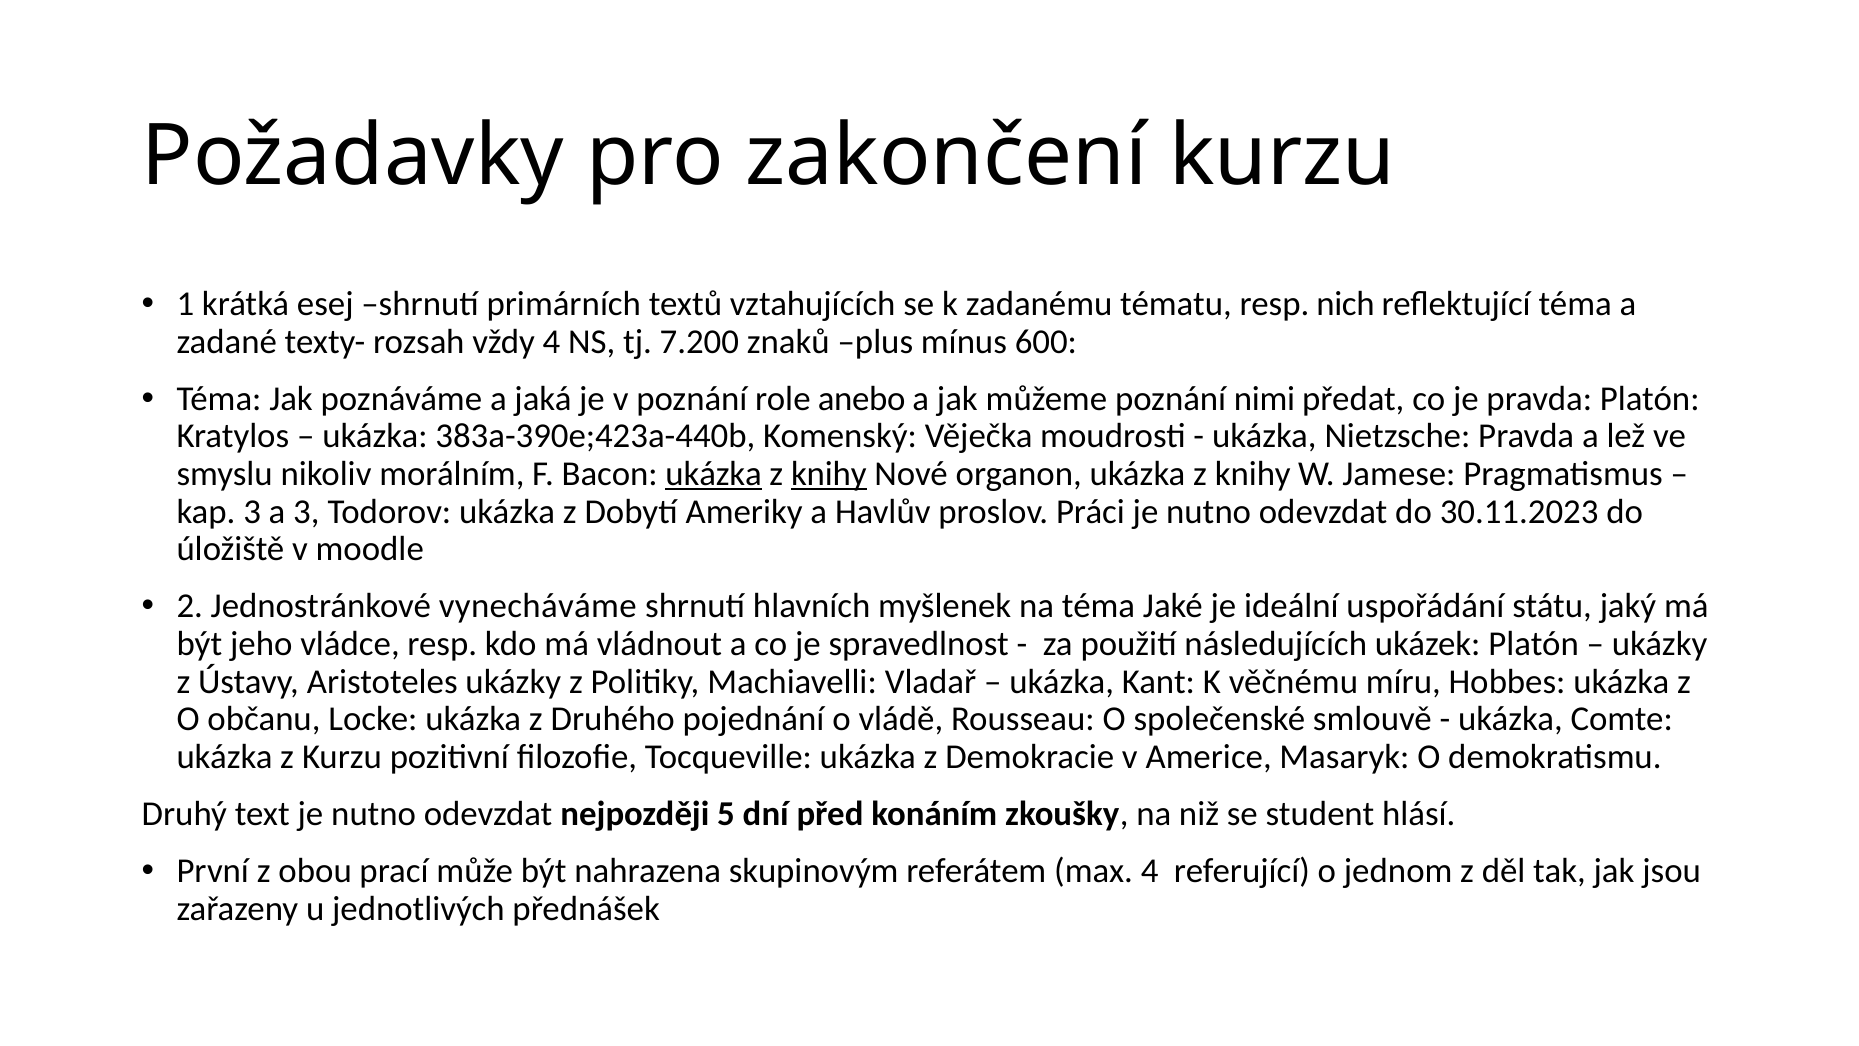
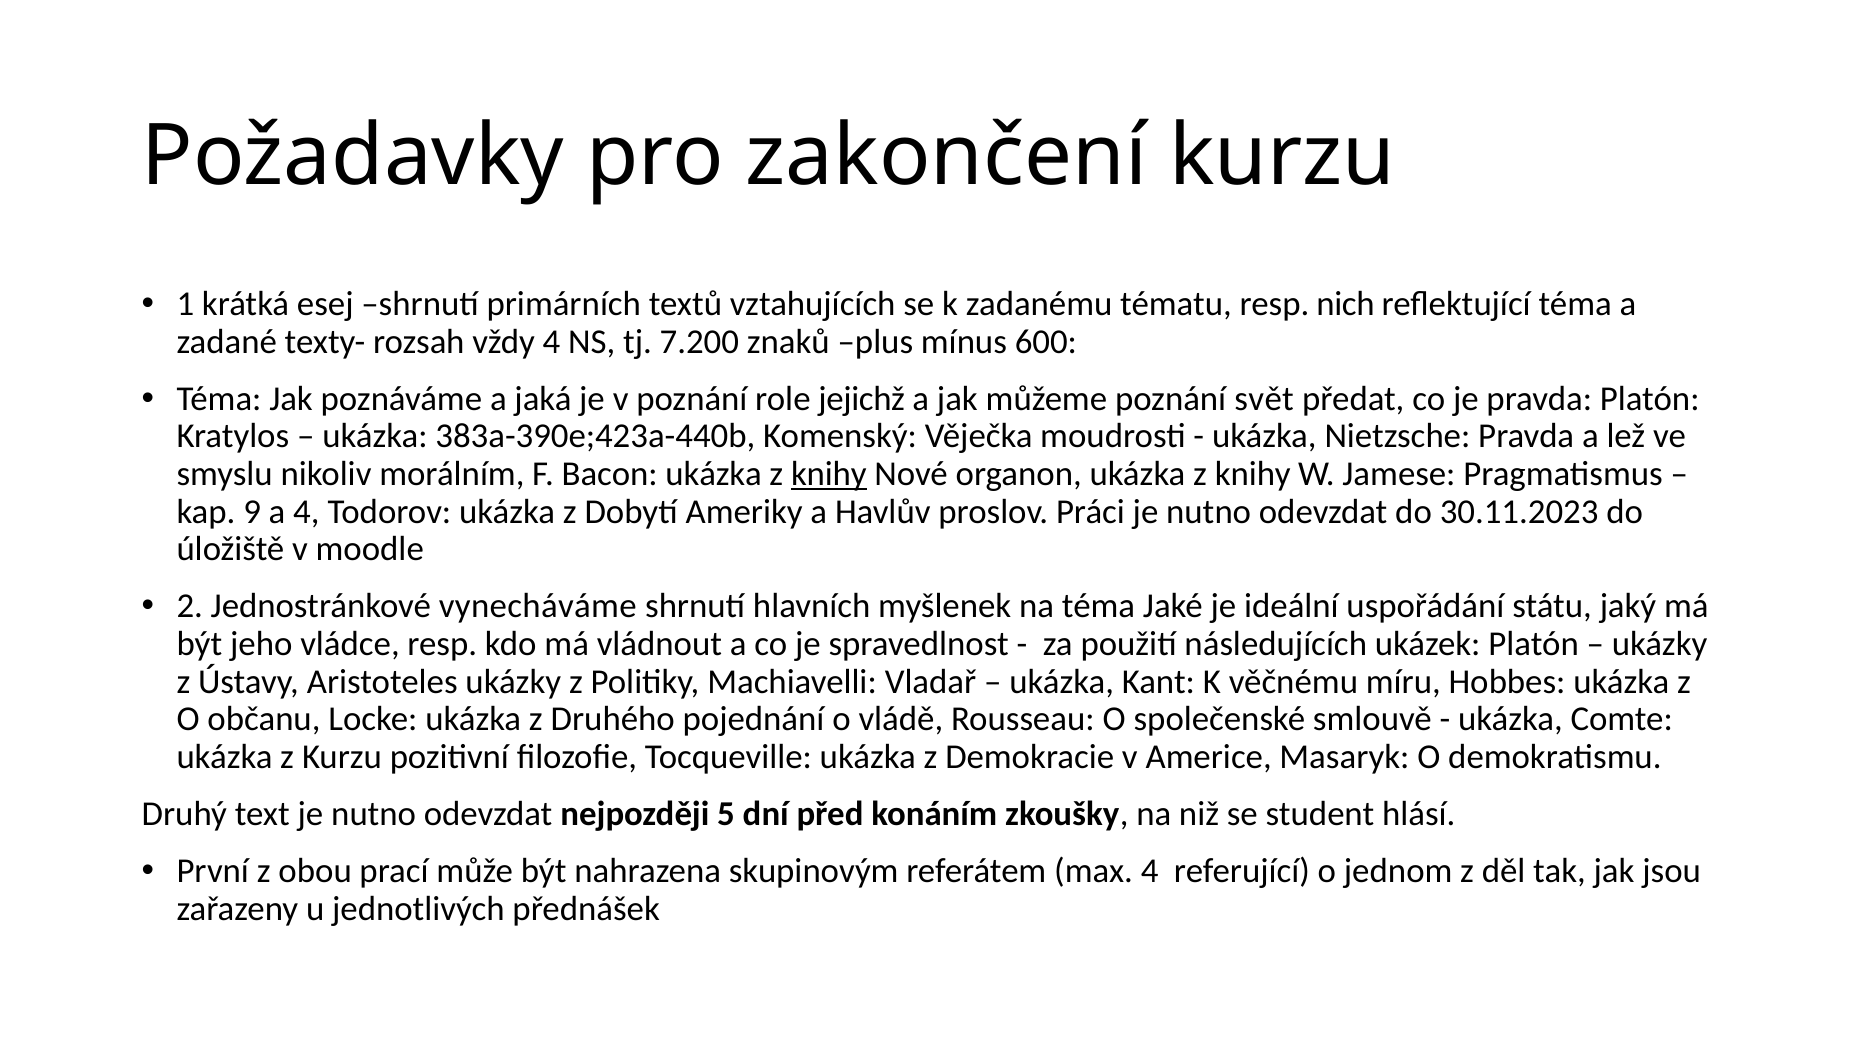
anebo: anebo -> jejichž (862, 399)
nimi: nimi -> svět (1264, 399)
ukázka underline: present -> none (714, 474)
kap 3: 3 -> 9 (252, 512)
a 3: 3 -> 4 (306, 512)
